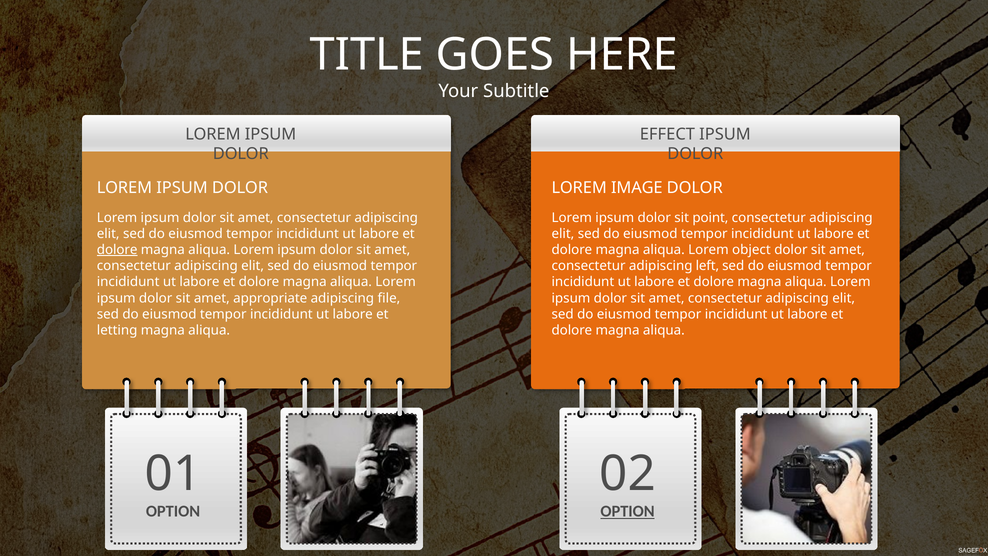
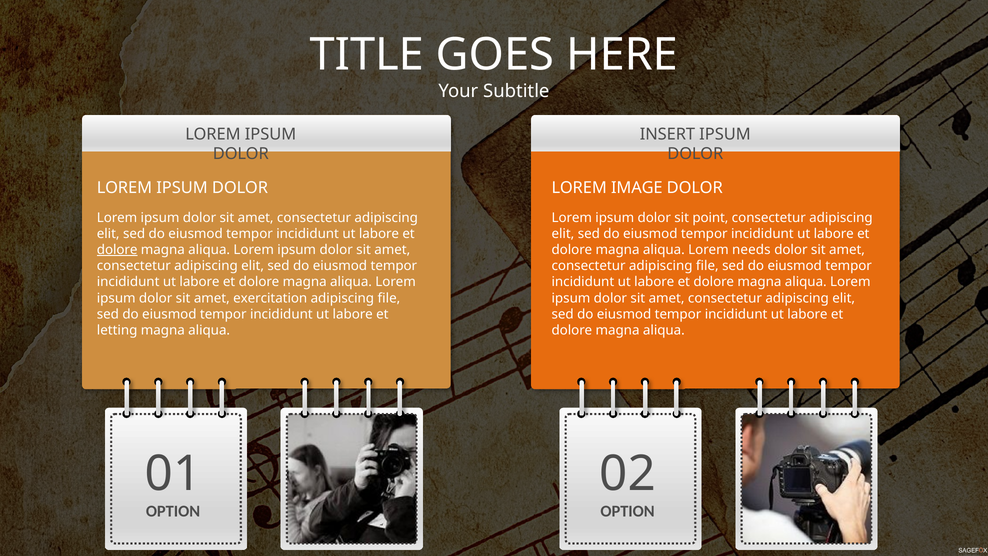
EFFECT: EFFECT -> INSERT (667, 134)
object: object -> needs (751, 250)
consectetur adipiscing left: left -> file (707, 266)
appropriate: appropriate -> exercitation (270, 298)
OPTION underline: present -> none (628, 511)
